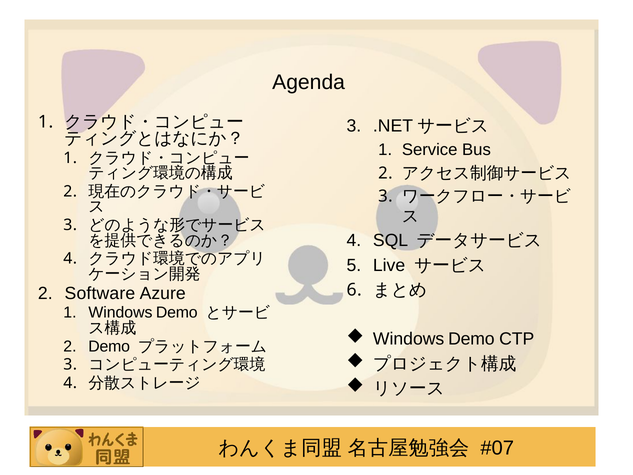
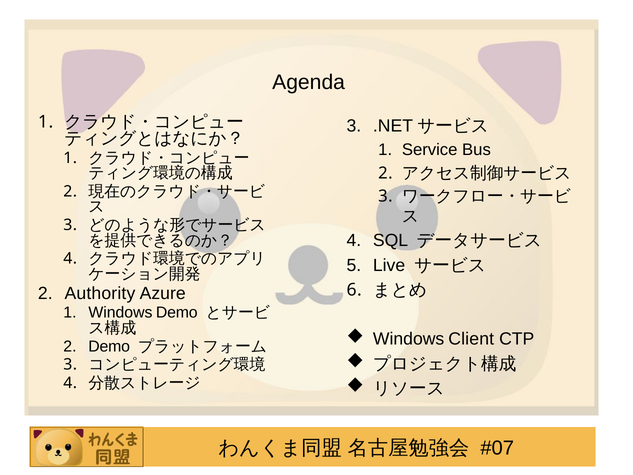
Software: Software -> Authority (100, 293)
Demo: Demo -> Client (471, 339)
